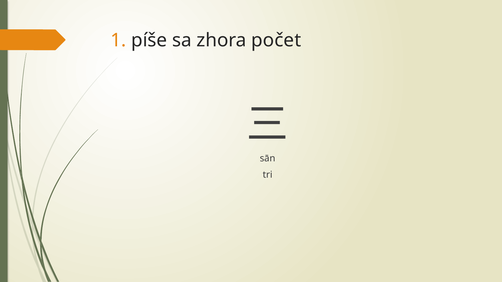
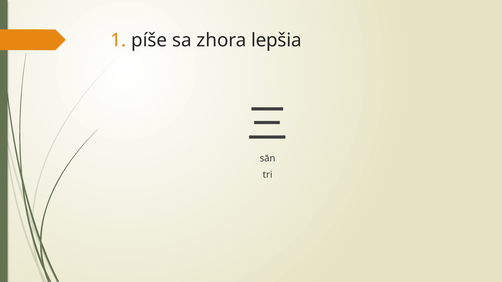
počet: počet -> lepšia (276, 40)
